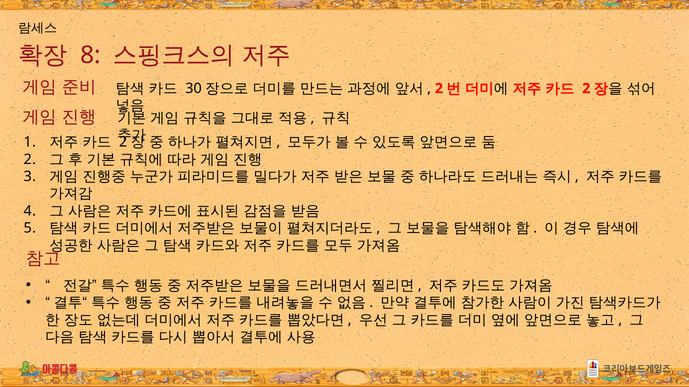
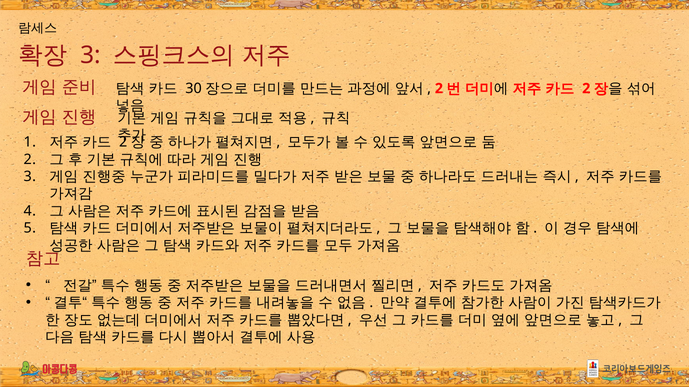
8: 8 -> 3 (90, 55)
